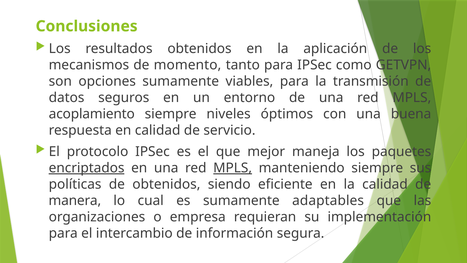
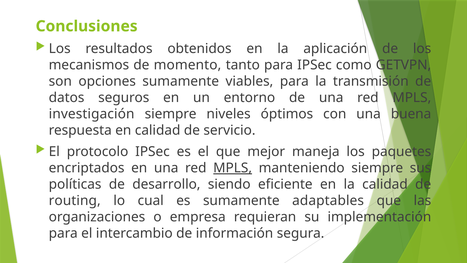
acoplamiento: acoplamiento -> investigación (92, 114)
encriptados underline: present -> none (87, 168)
de obtenidos: obtenidos -> desarrollo (166, 184)
manera: manera -> routing (75, 200)
